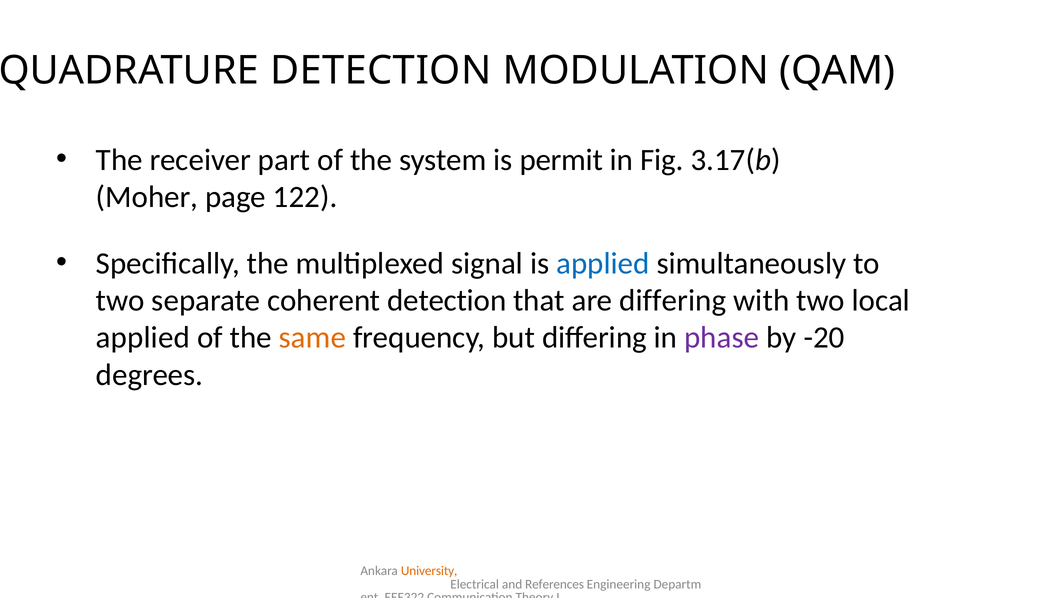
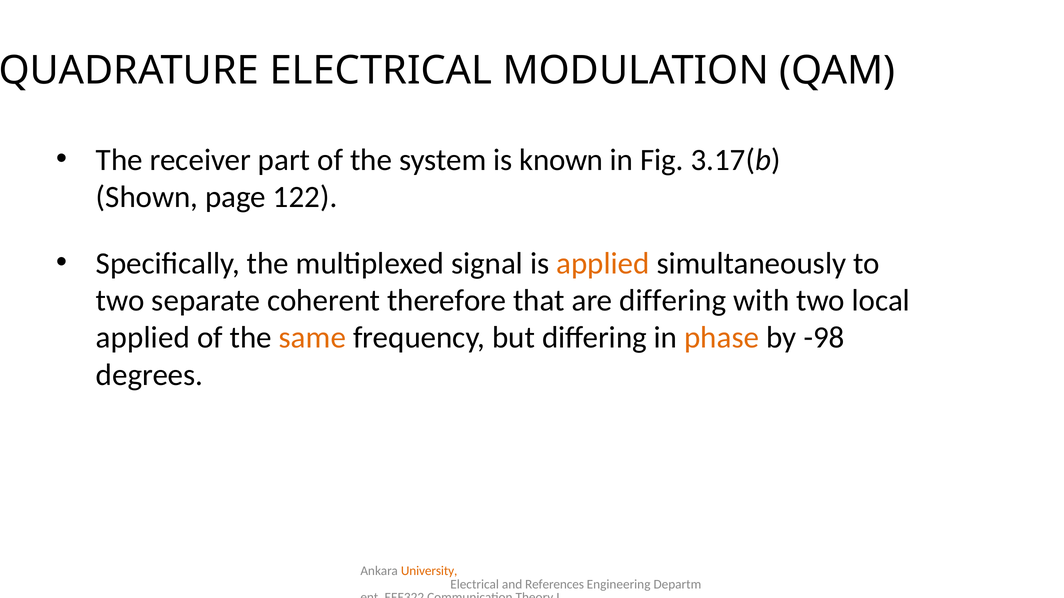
DETECTION: DETECTION -> ELECTRICAL (381, 71)
permit: permit -> known (561, 160)
Moher: Moher -> Shown (147, 197)
applied colour: blue -> orange (603, 263)
coherent detection: detection -> therefore (447, 301)
phase colour: purple -> orange (722, 338)
-20: -20 -> -98 (824, 338)
